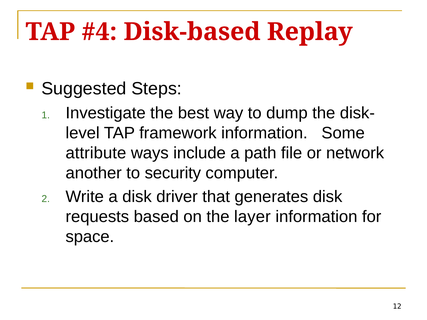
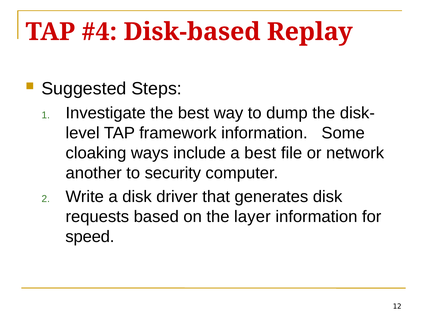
attribute: attribute -> cloaking (96, 153)
a path: path -> best (260, 153)
space: space -> speed (90, 237)
